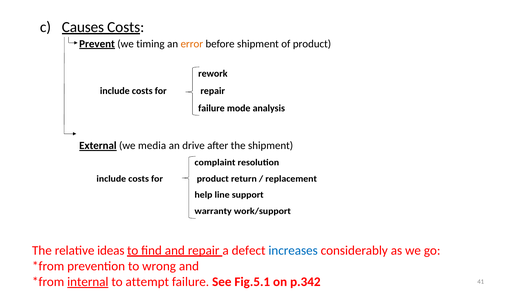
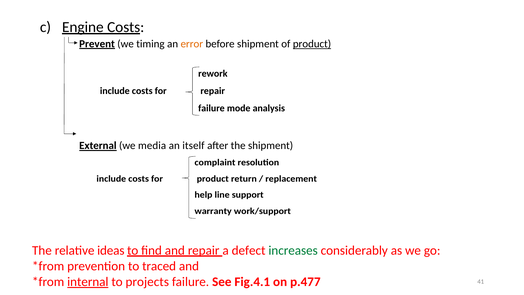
Causes: Causes -> Engine (83, 27)
product underline: none -> present (312, 44)
drive: drive -> itself (193, 146)
increases colour: blue -> green (293, 250)
wrong: wrong -> traced (159, 266)
attempt: attempt -> projects (147, 282)
Fig.5.1: Fig.5.1 -> Fig.4.1 (252, 282)
p.342: p.342 -> p.477 (305, 282)
